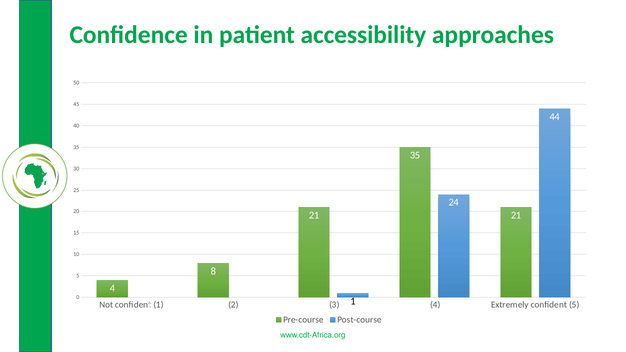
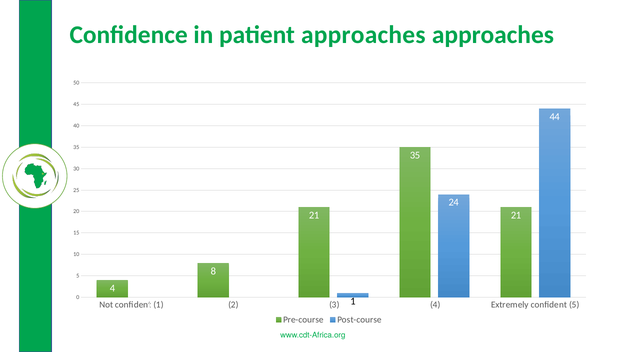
patient accessibility: accessibility -> approaches (363, 35)
